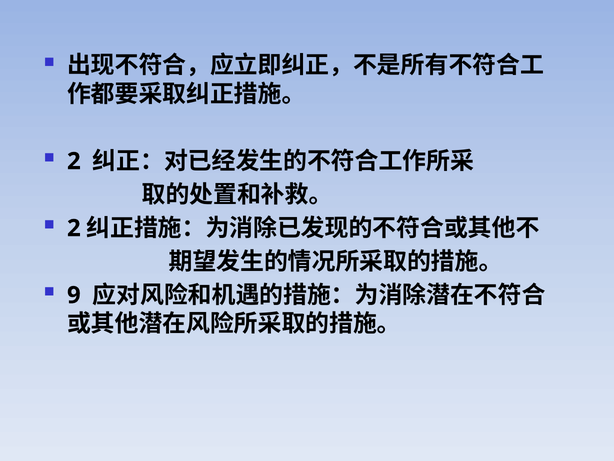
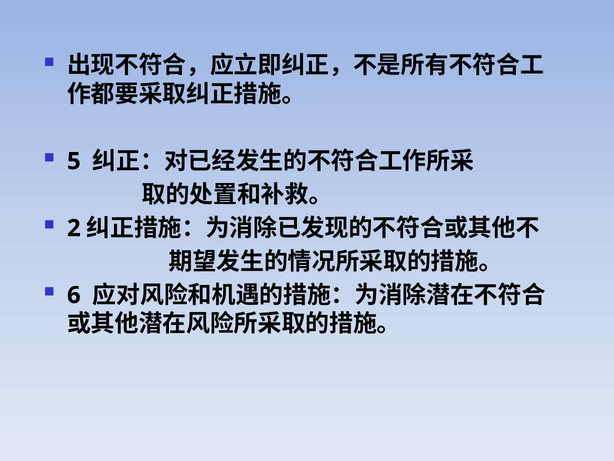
2: 2 -> 5 (74, 161)
9: 9 -> 6 (74, 295)
